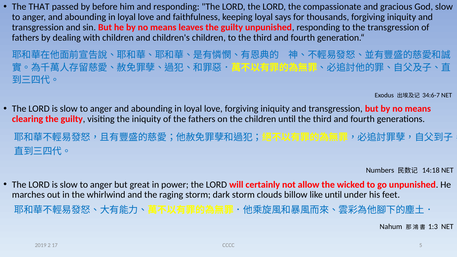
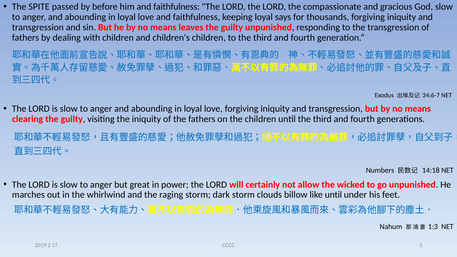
THAT: THAT -> SPITE (39, 7)
him and responding: responding -> faithfulness (177, 7)
